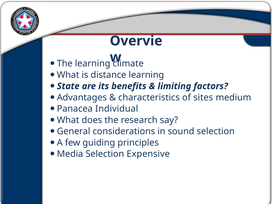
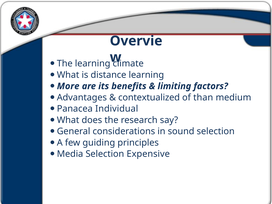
State: State -> More (68, 86)
characteristics: characteristics -> contextualized (149, 97)
sites: sites -> than (203, 97)
